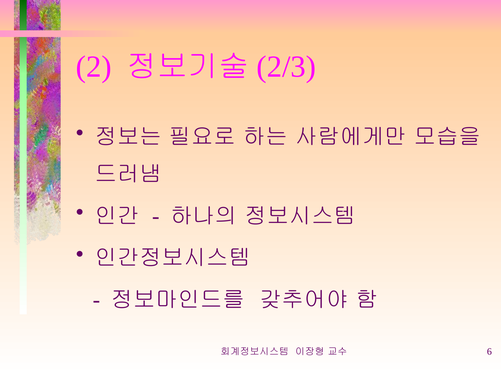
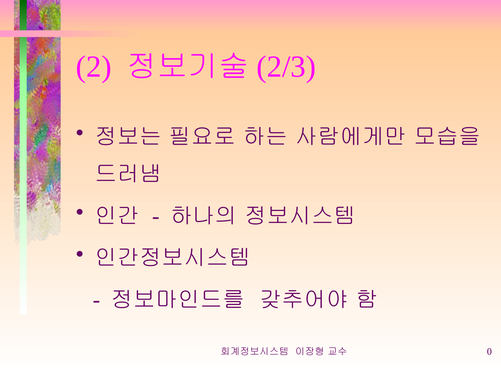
6: 6 -> 0 (489, 351)
